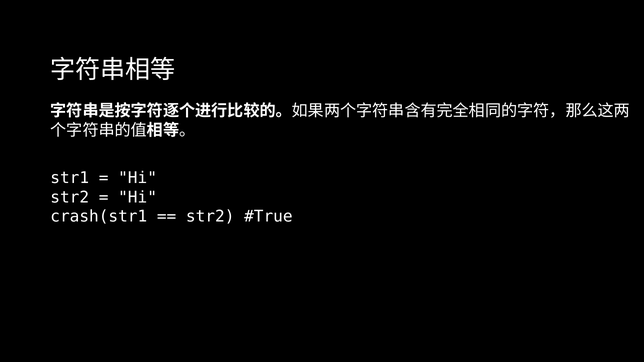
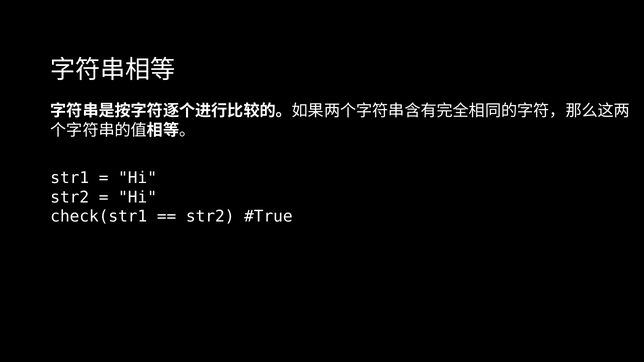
crash(str1: crash(str1 -> check(str1 (99, 217)
